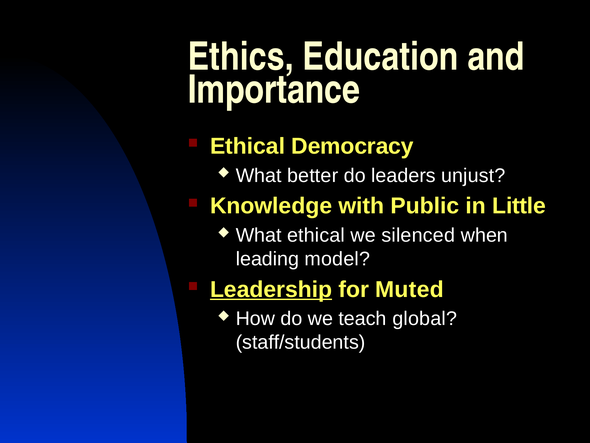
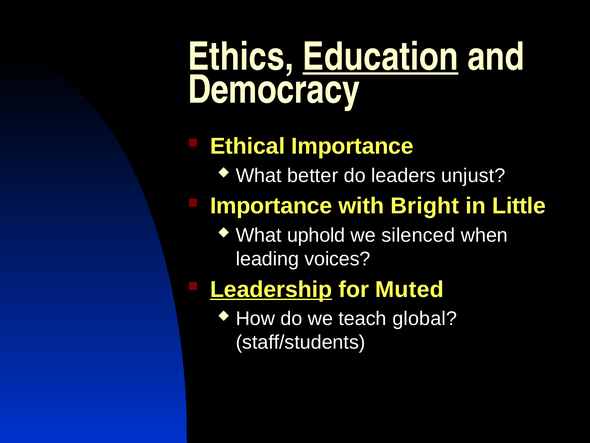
Education underline: none -> present (381, 57)
Importance: Importance -> Democracy (274, 90)
Ethical Democracy: Democracy -> Importance (352, 146)
Knowledge: Knowledge -> Importance (271, 206)
Public: Public -> Bright (425, 206)
What ethical: ethical -> uphold (316, 235)
model: model -> voices (338, 259)
